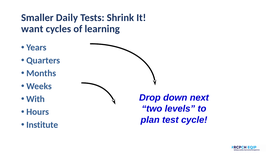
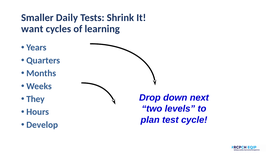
With: With -> They (35, 99)
Institute: Institute -> Develop (42, 125)
